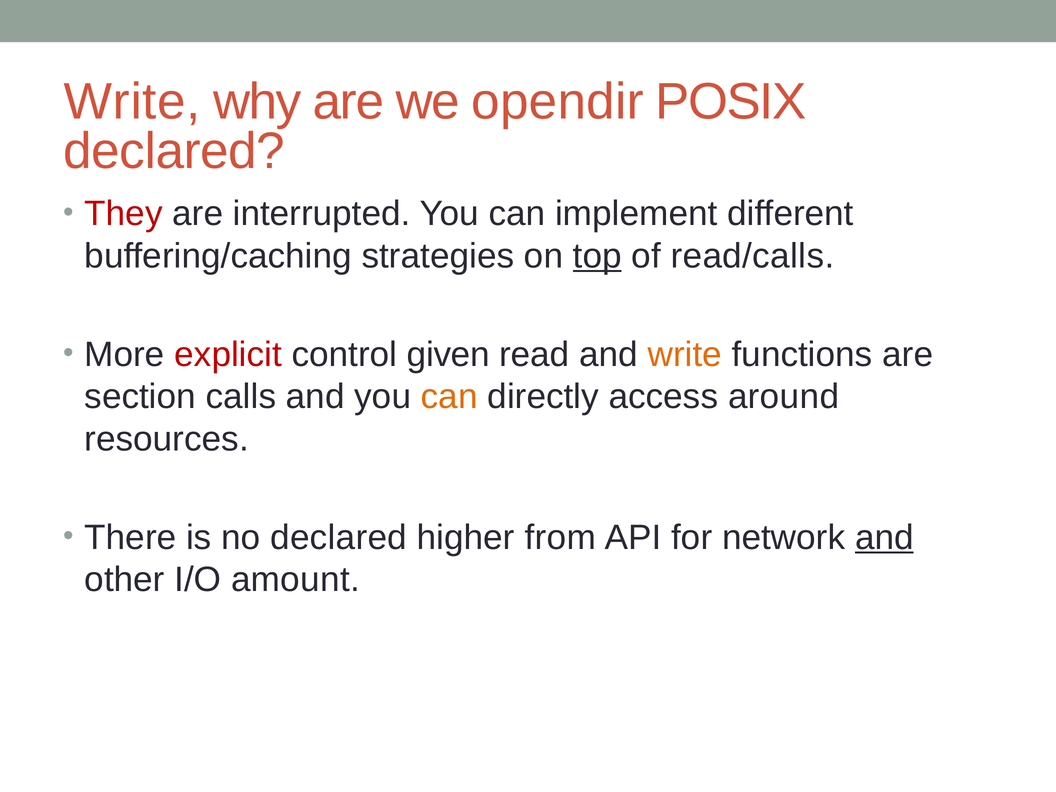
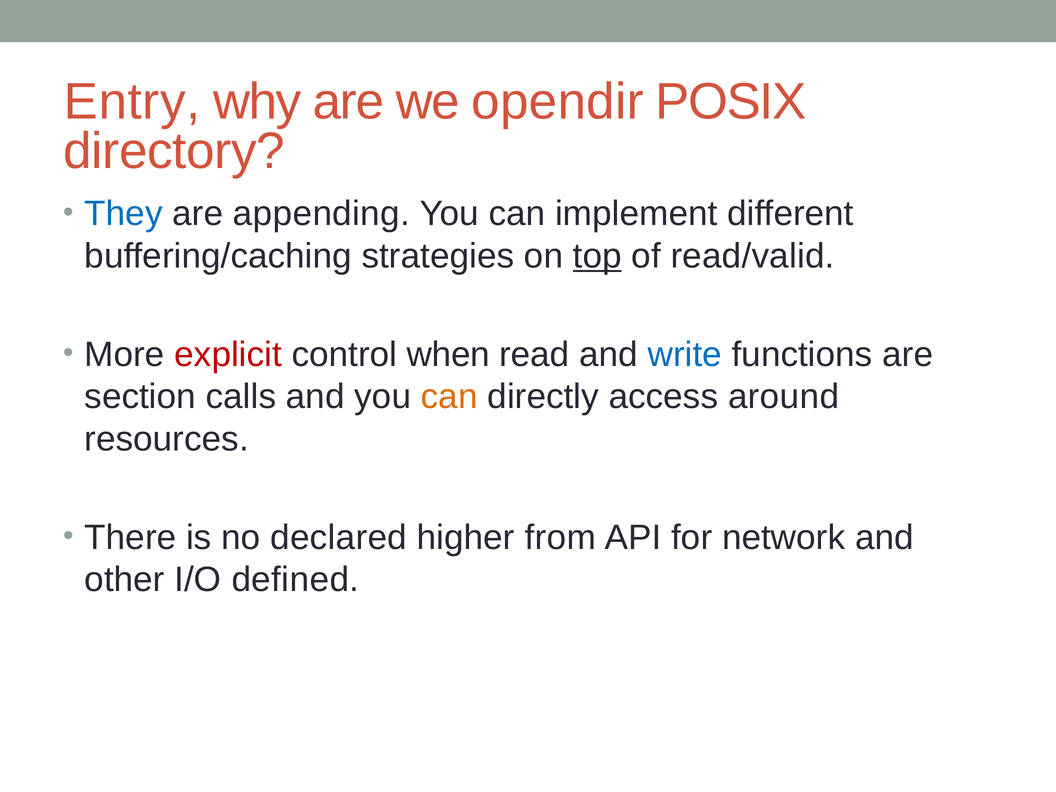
Write: Write -> Entry (132, 102)
declared: declared -> directory (174, 151)
They colour: red -> blue (124, 214)
interrupted: interrupted -> appending (321, 214)
read/calls: read/calls -> read/valid (753, 256)
given: given -> when (448, 354)
write colour: orange -> blue (685, 354)
and underline: present -> none (884, 537)
amount: amount -> defined (295, 580)
